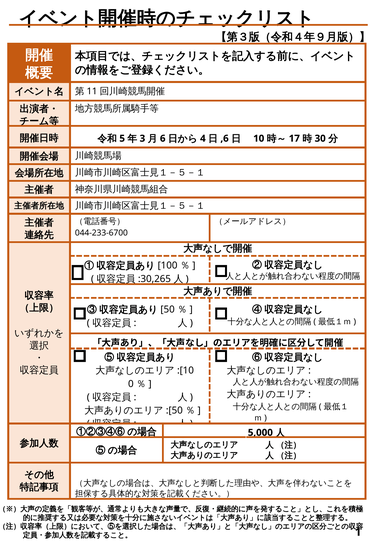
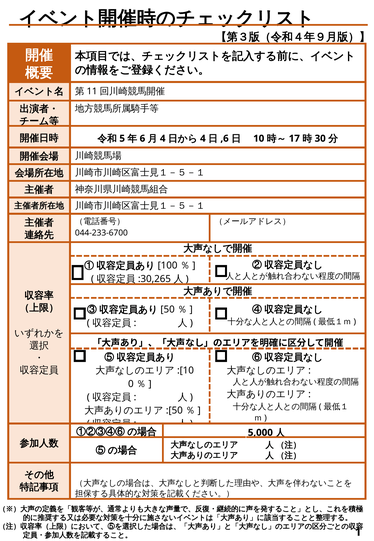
3: 3 -> 6 (142, 138)
6: 6 -> 4 (163, 138)
